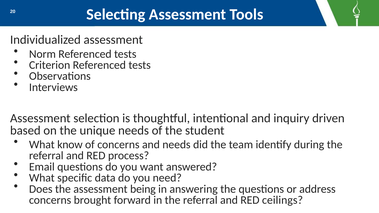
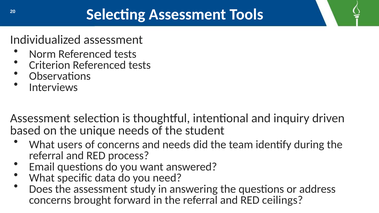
know: know -> users (70, 145)
being: being -> study (143, 189)
